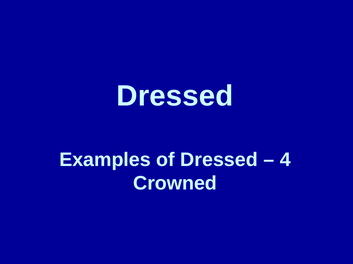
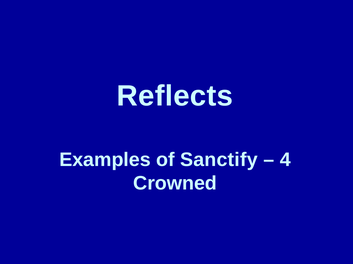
Dressed: Dressed -> Reflects (175, 96)
of Dressed: Dressed -> Sanctify (219, 160)
